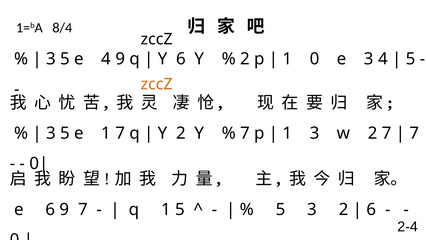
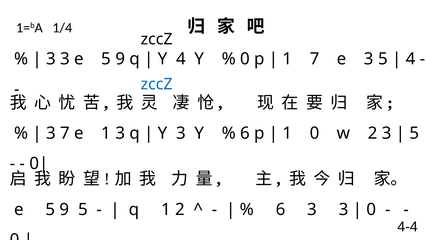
8/4: 8/4 -> 1/4 (62, 28)
5: 5 -> 3 (65, 59)
4: 4 -> 5 (106, 59)
Y 6: 6 -> 4 (181, 59)
2: 2 -> 0 (245, 59)
1 0: 0 -> 7 (315, 59)
3 4: 4 -> 5 (383, 59)
5: 5 -> 4 (411, 59)
zccZ colour: orange -> blue (157, 84)
5: 5 -> 7 (65, 133)
1 7: 7 -> 3 (120, 133)
Y 2: 2 -> 3 (181, 133)
7: 7 -> 6 (245, 133)
1 3: 3 -> 0 (315, 133)
2 7: 7 -> 3 (387, 133)
7: 7 -> 5 (414, 133)
6: 6 -> 5 (50, 209)
9 7: 7 -> 5 (83, 209)
1 5: 5 -> 2 (180, 209)
5: 5 -> 6 (281, 209)
2: 2 -> 3 (344, 209)
6: 6 -> 0 (371, 209)
2-4: 2-4 -> 4-4 (408, 227)
